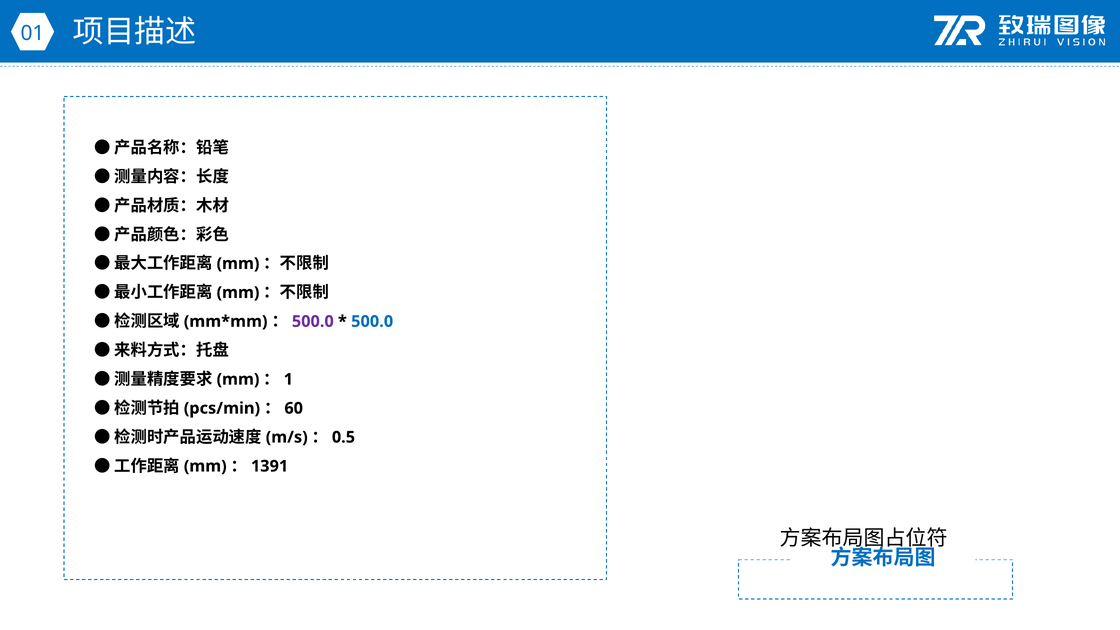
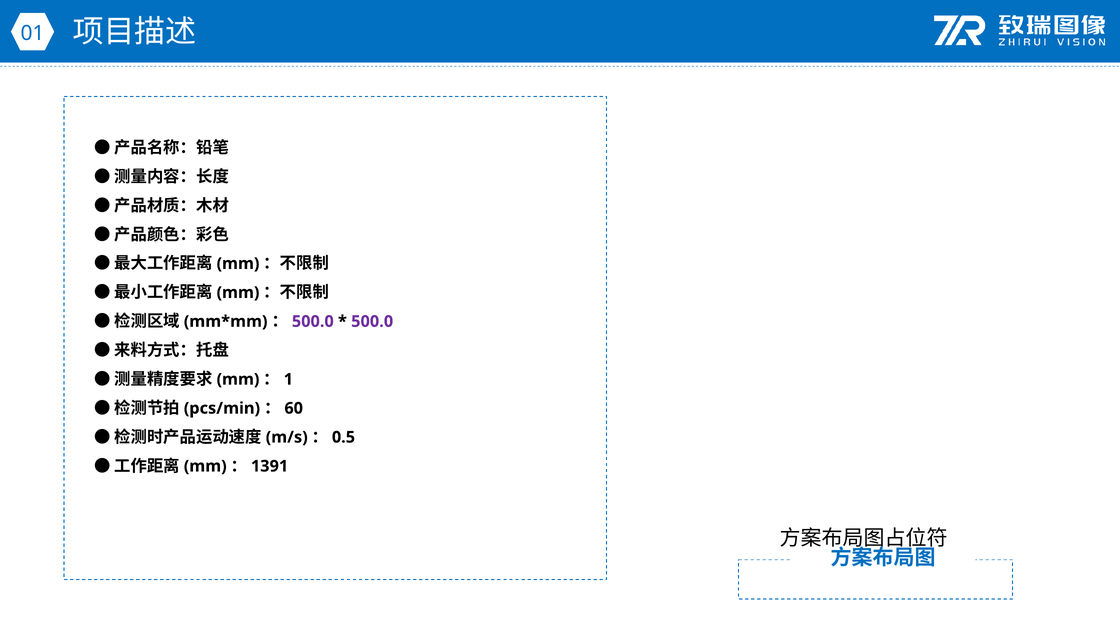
500.0 colour: blue -> purple (372, 321)
